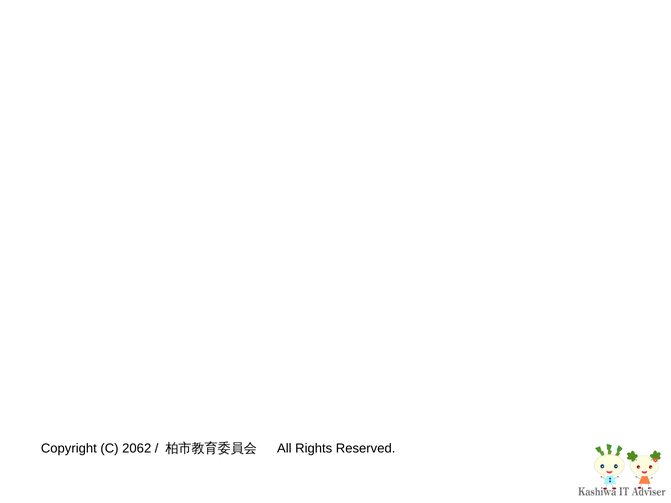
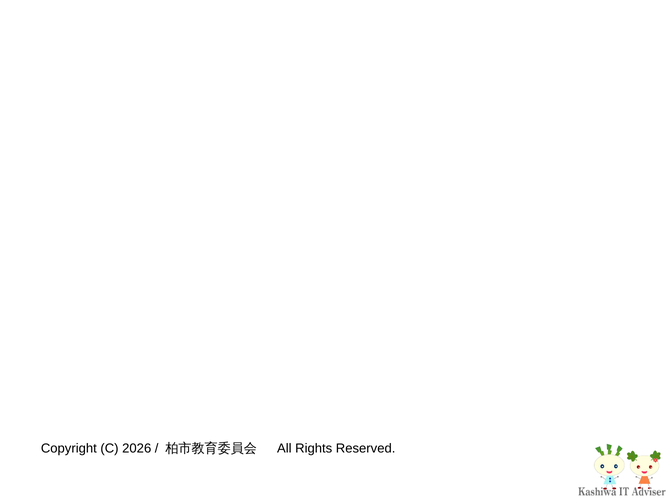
2062: 2062 -> 2026 (137, 449)
